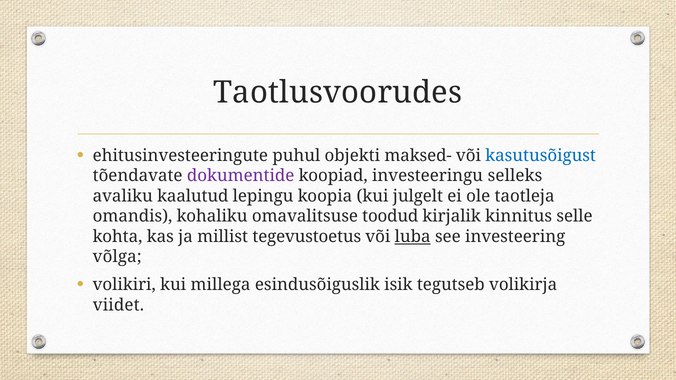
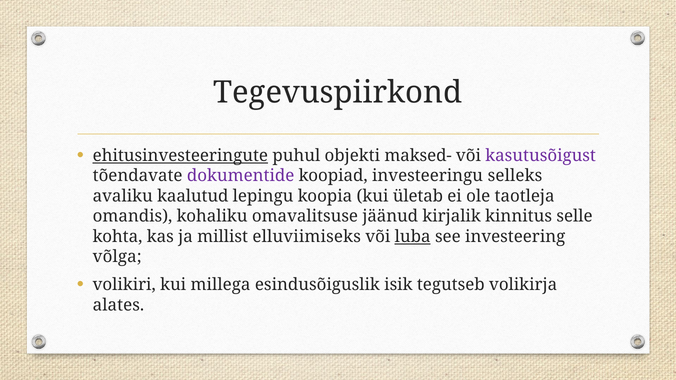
Taotlusvoorudes: Taotlusvoorudes -> Tegevuspiirkond (338, 93)
ehitusinvesteeringute underline: none -> present (180, 156)
kasutusõigust colour: blue -> purple (541, 156)
julgelt: julgelt -> ületab (418, 196)
toodud: toodud -> jäänud (390, 216)
tegevustoetus: tegevustoetus -> elluviimiseks (307, 237)
viidet: viidet -> alates (118, 305)
